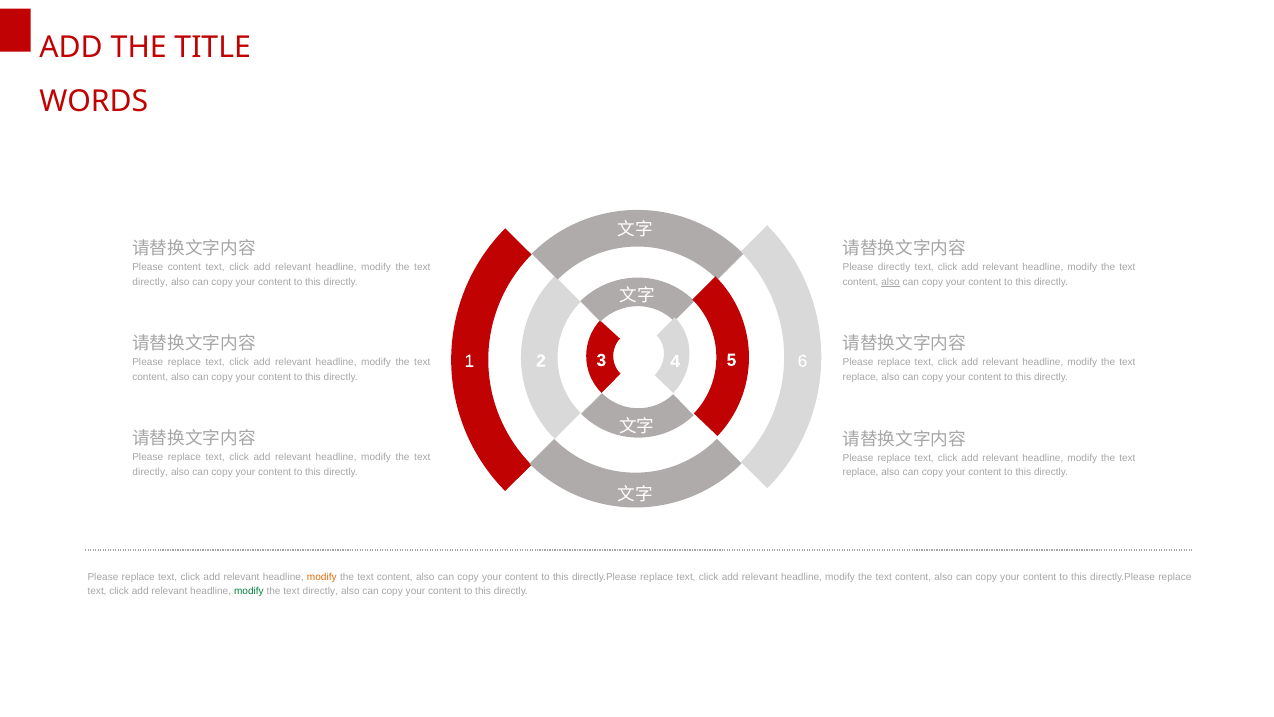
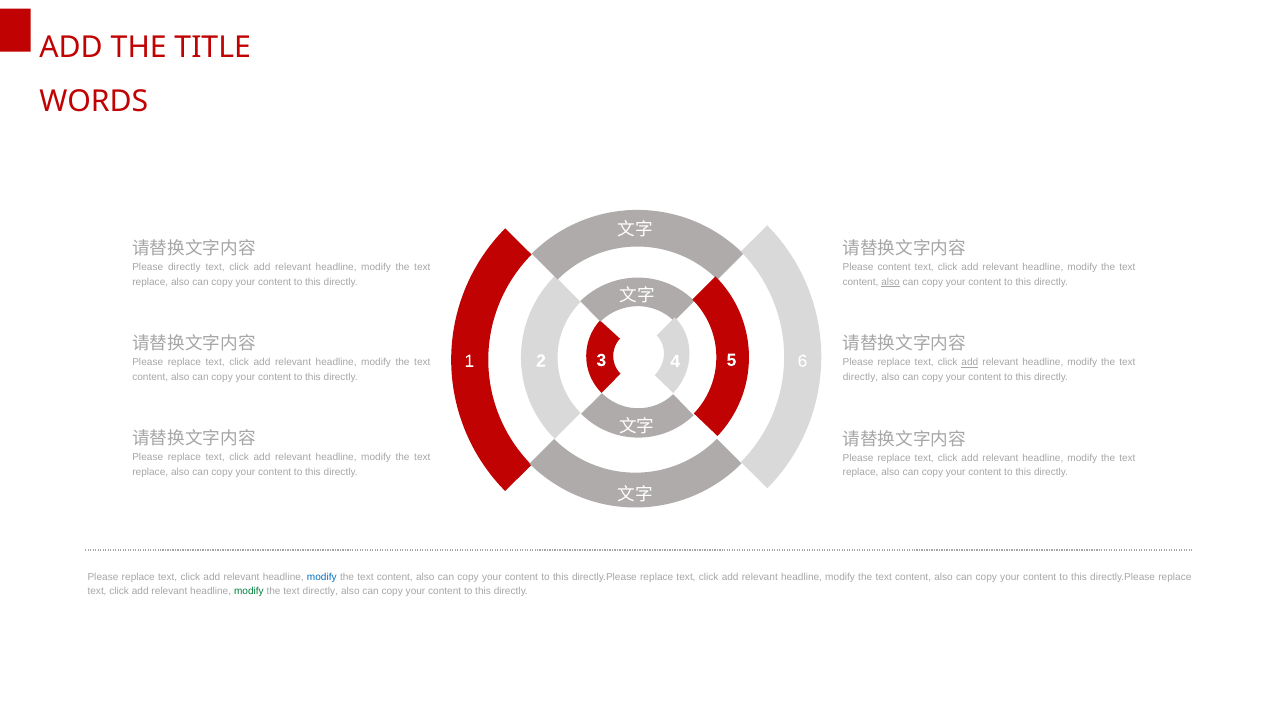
Please content: content -> directly (184, 267)
Please directly: directly -> content (894, 267)
directly: directly -> replace (150, 282)
add underline: none -> present (970, 362)
replace: replace -> directly (861, 377)
directly: directly -> replace (150, 472)
modify colour: orange -> blue (322, 577)
